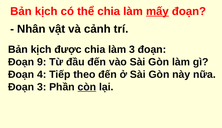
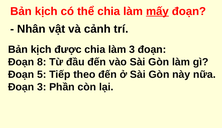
9: 9 -> 8 (42, 62)
4: 4 -> 5 (42, 74)
còn underline: present -> none (87, 87)
